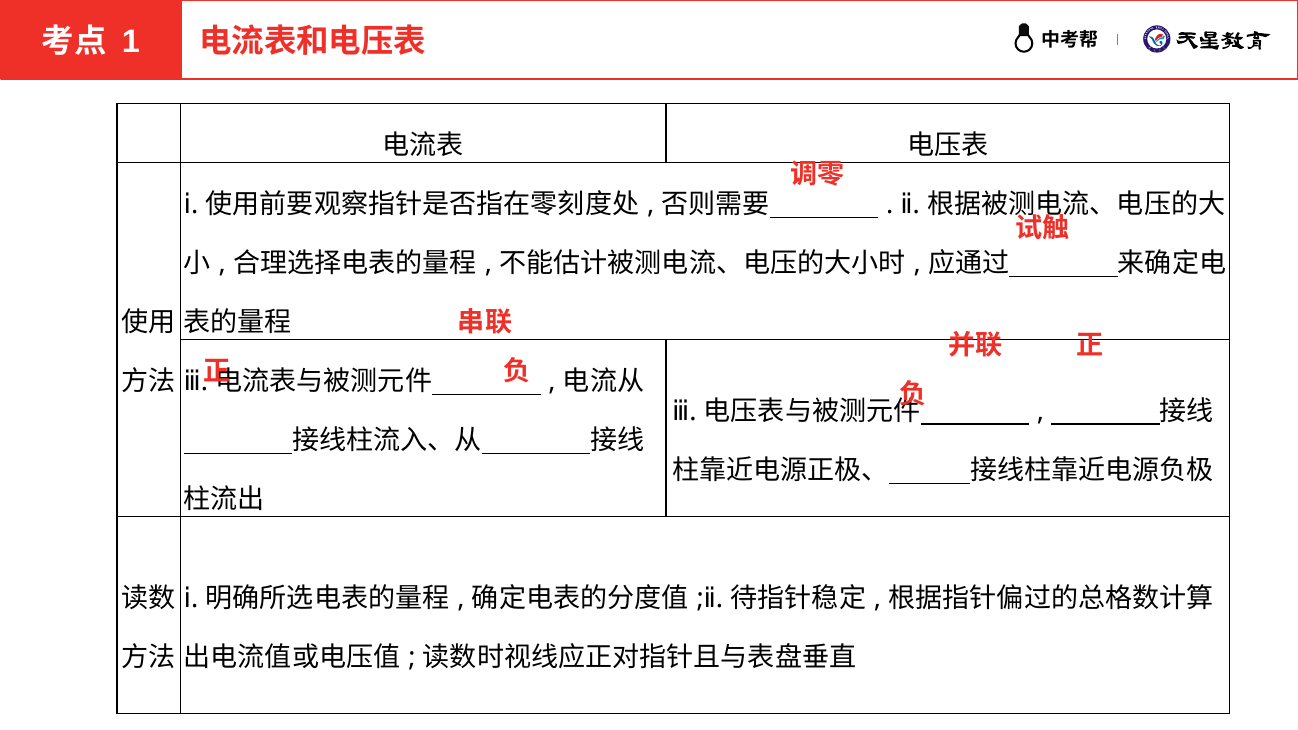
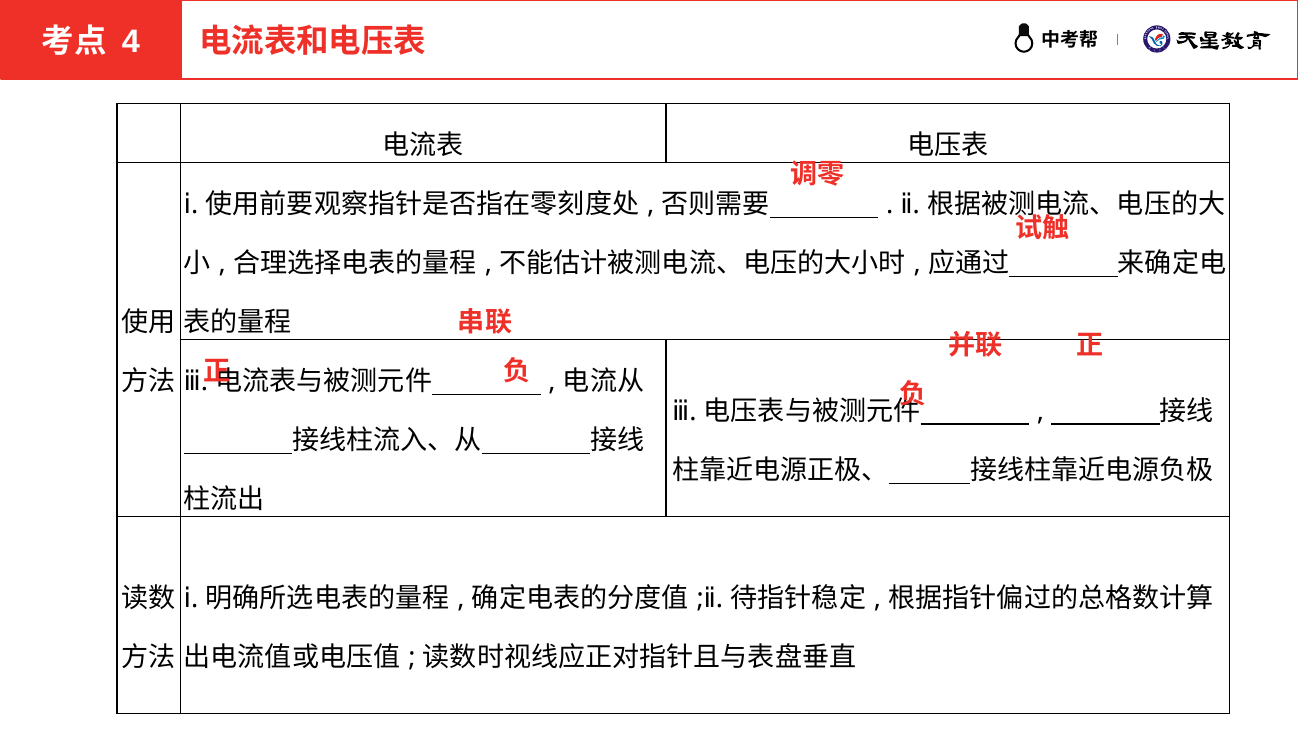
1: 1 -> 4 (131, 42)
